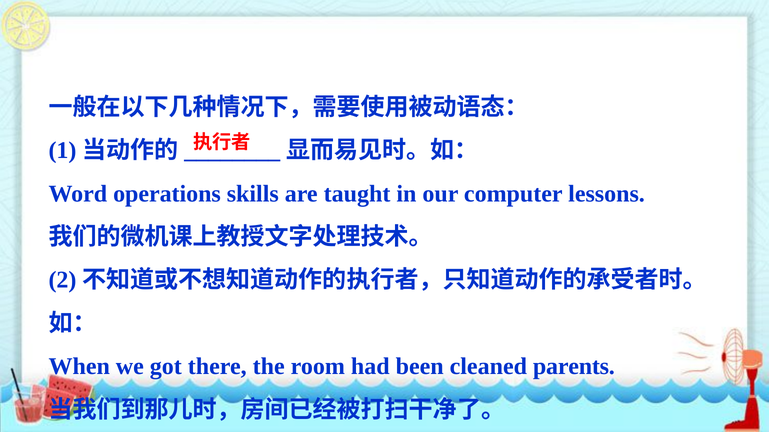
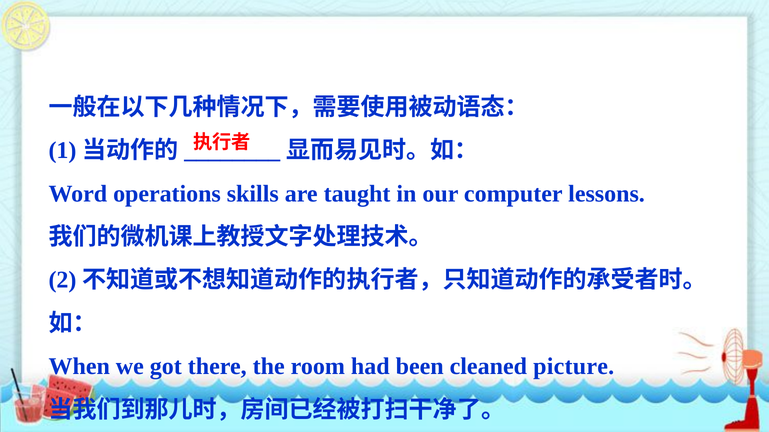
parents: parents -> picture (574, 367)
